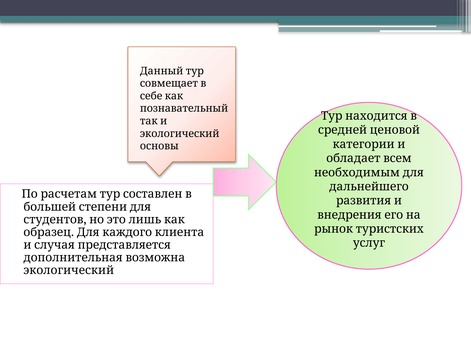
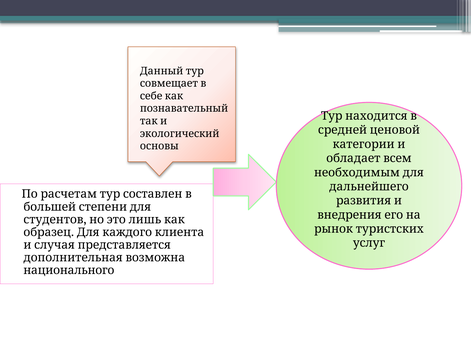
экологический: экологический -> национального (69, 271)
